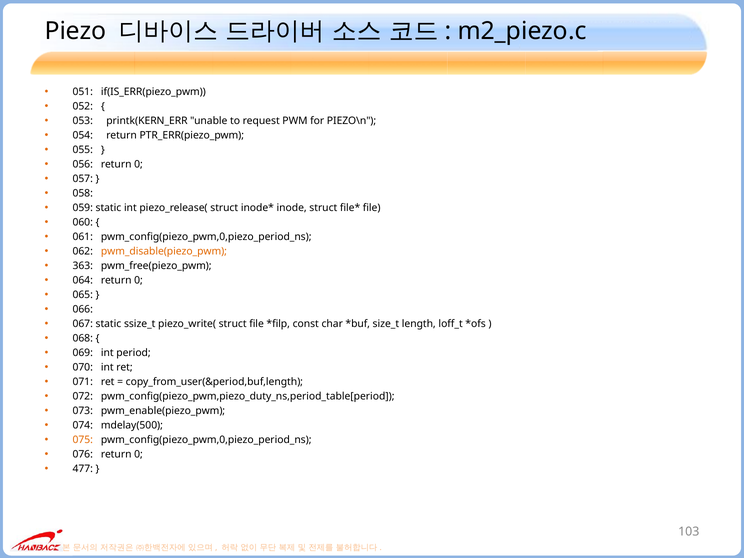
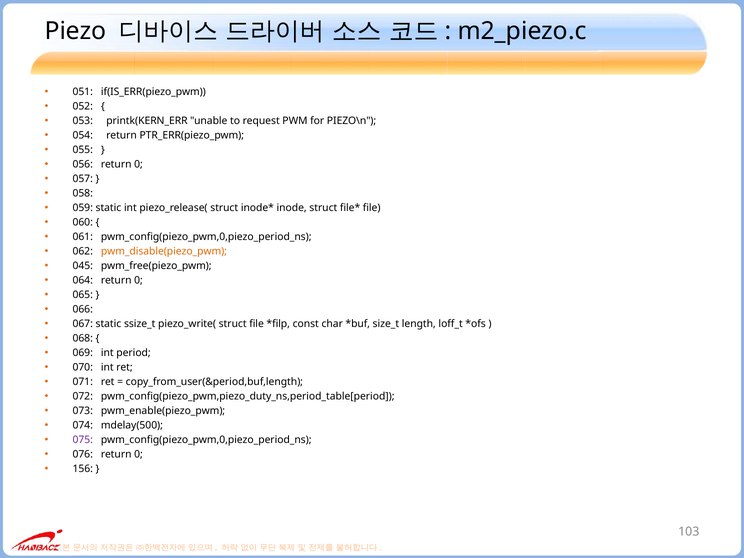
363: 363 -> 045 (83, 266)
075 colour: orange -> purple (83, 440)
477: 477 -> 156 (83, 469)
